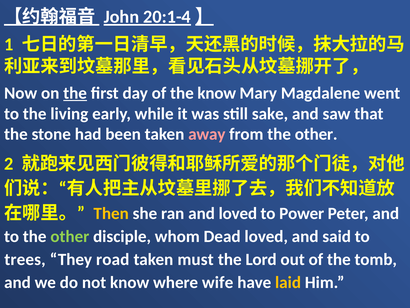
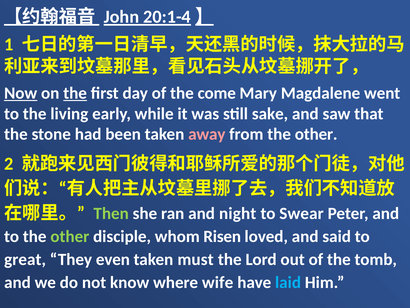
Now underline: none -> present (21, 93)
the know: know -> come (217, 93)
Then colour: yellow -> light green (111, 213)
and loved: loved -> night (238, 213)
Power: Power -> Swear (302, 213)
Dead: Dead -> Risen (222, 236)
trees: trees -> great (25, 259)
road: road -> even (113, 259)
laid colour: yellow -> light blue (288, 282)
